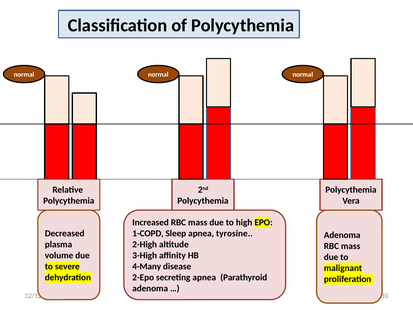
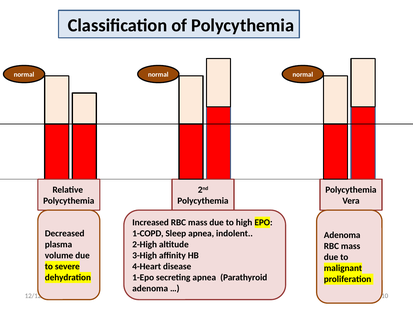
tyrosine: tyrosine -> indolent (234, 233)
4-Many: 4-Many -> 4-Heart (147, 266)
2-Epo: 2-Epo -> 1-Epo (143, 277)
